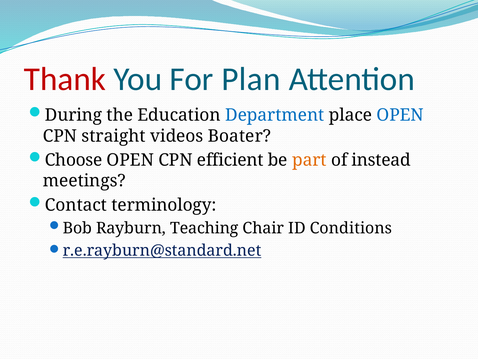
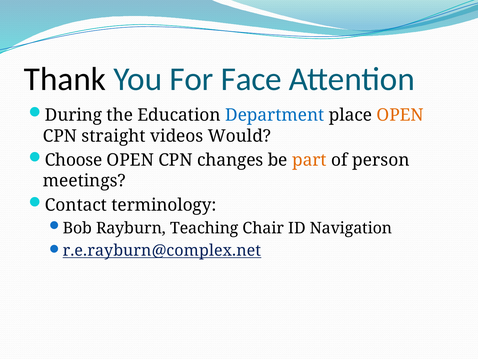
Thank colour: red -> black (65, 79)
Plan: Plan -> Face (251, 79)
OPEN colour: blue -> orange (400, 115)
Boater: Boater -> Would (239, 136)
efficient: efficient -> changes (230, 160)
instead: instead -> person (381, 160)
Conditions: Conditions -> Navigation (351, 228)
r.e.rayburn@standard.net: r.e.rayburn@standard.net -> r.e.rayburn@complex.net (162, 250)
